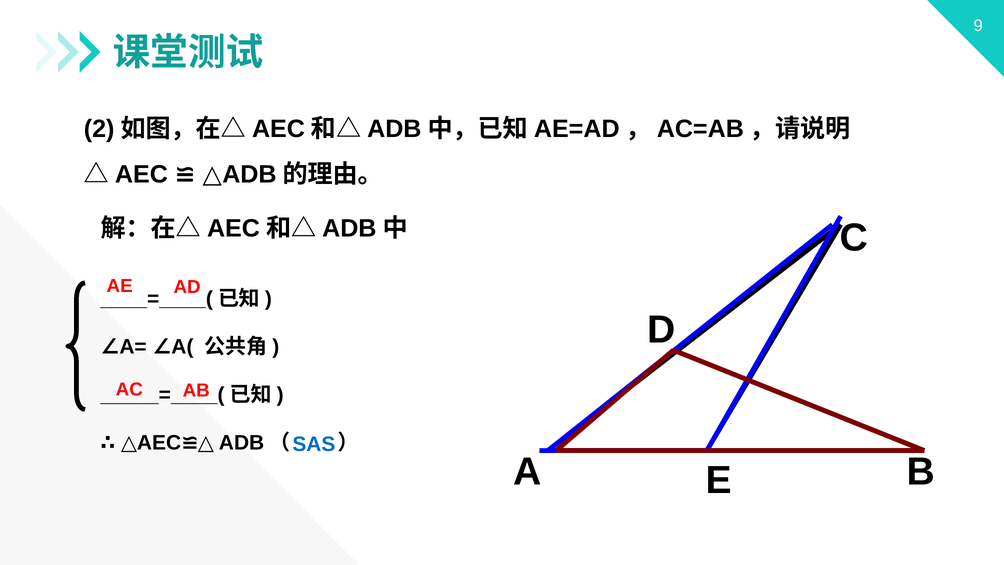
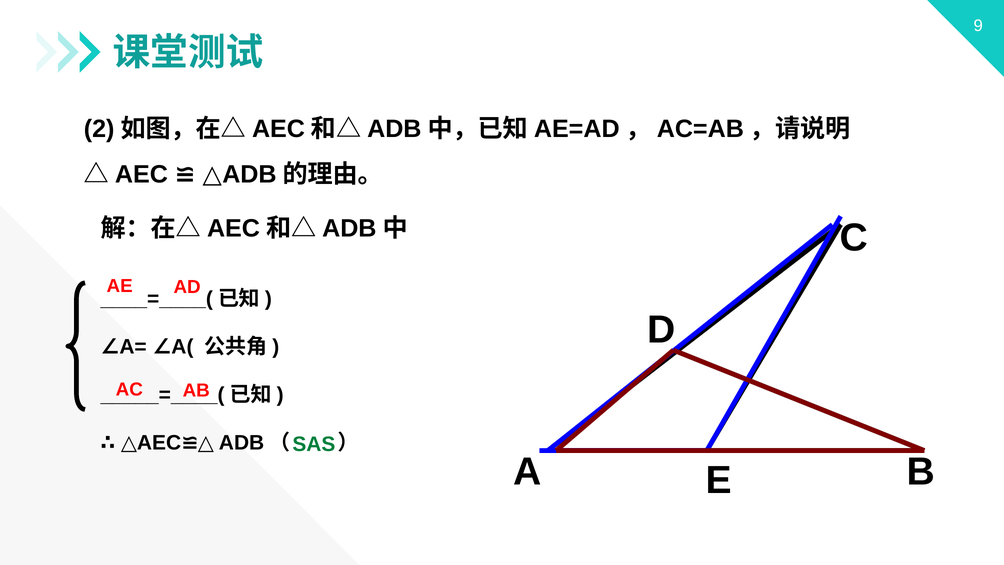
SAS colour: blue -> green (314, 444)
